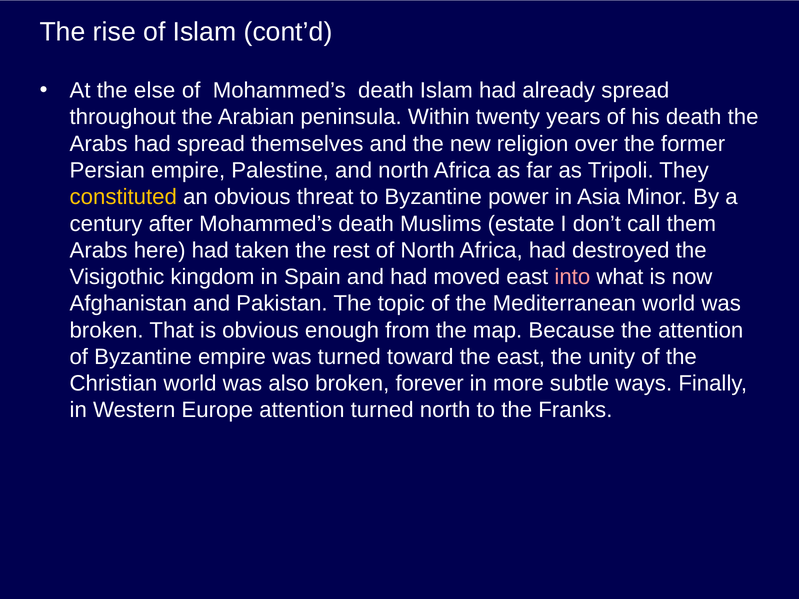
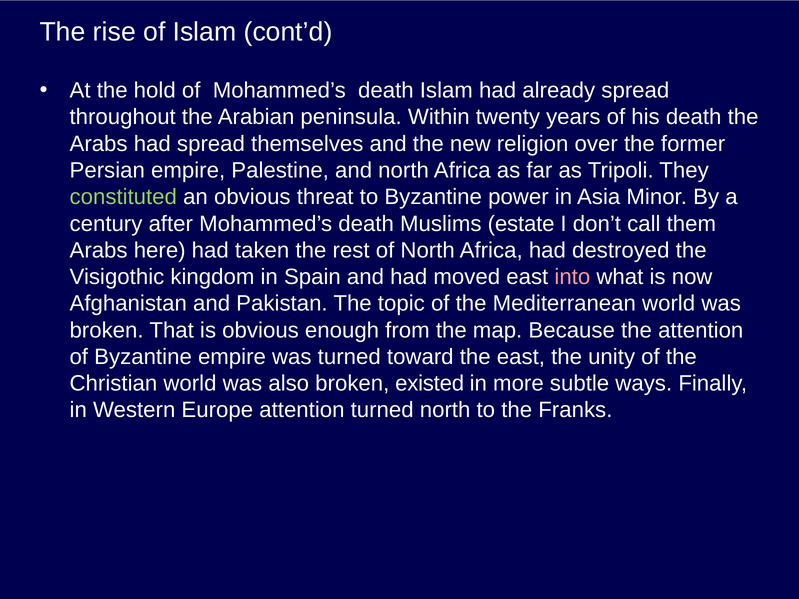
else: else -> hold (155, 91)
constituted colour: yellow -> light green (123, 197)
forever: forever -> existed (430, 384)
